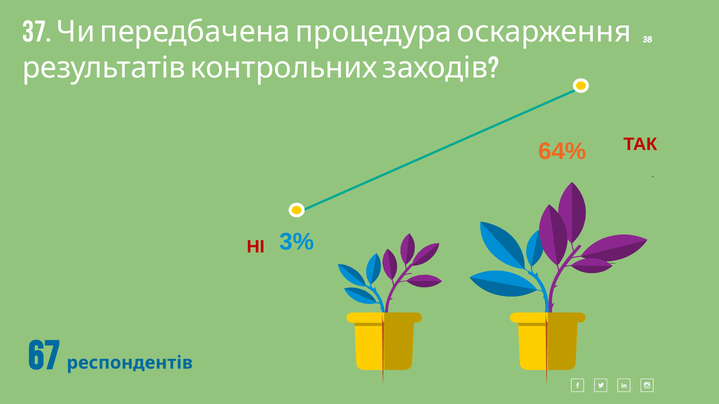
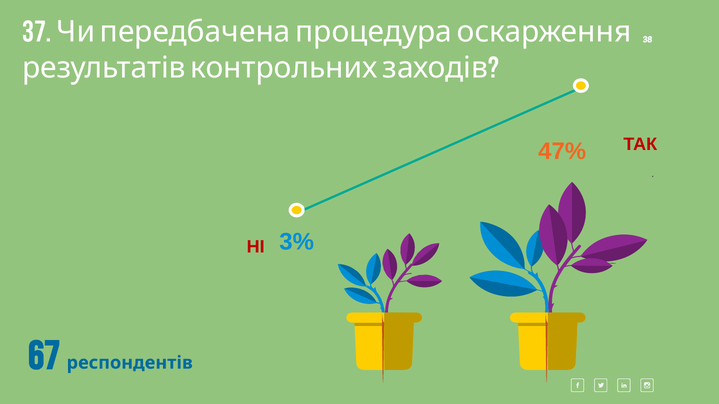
64%: 64% -> 47% (562, 152)
